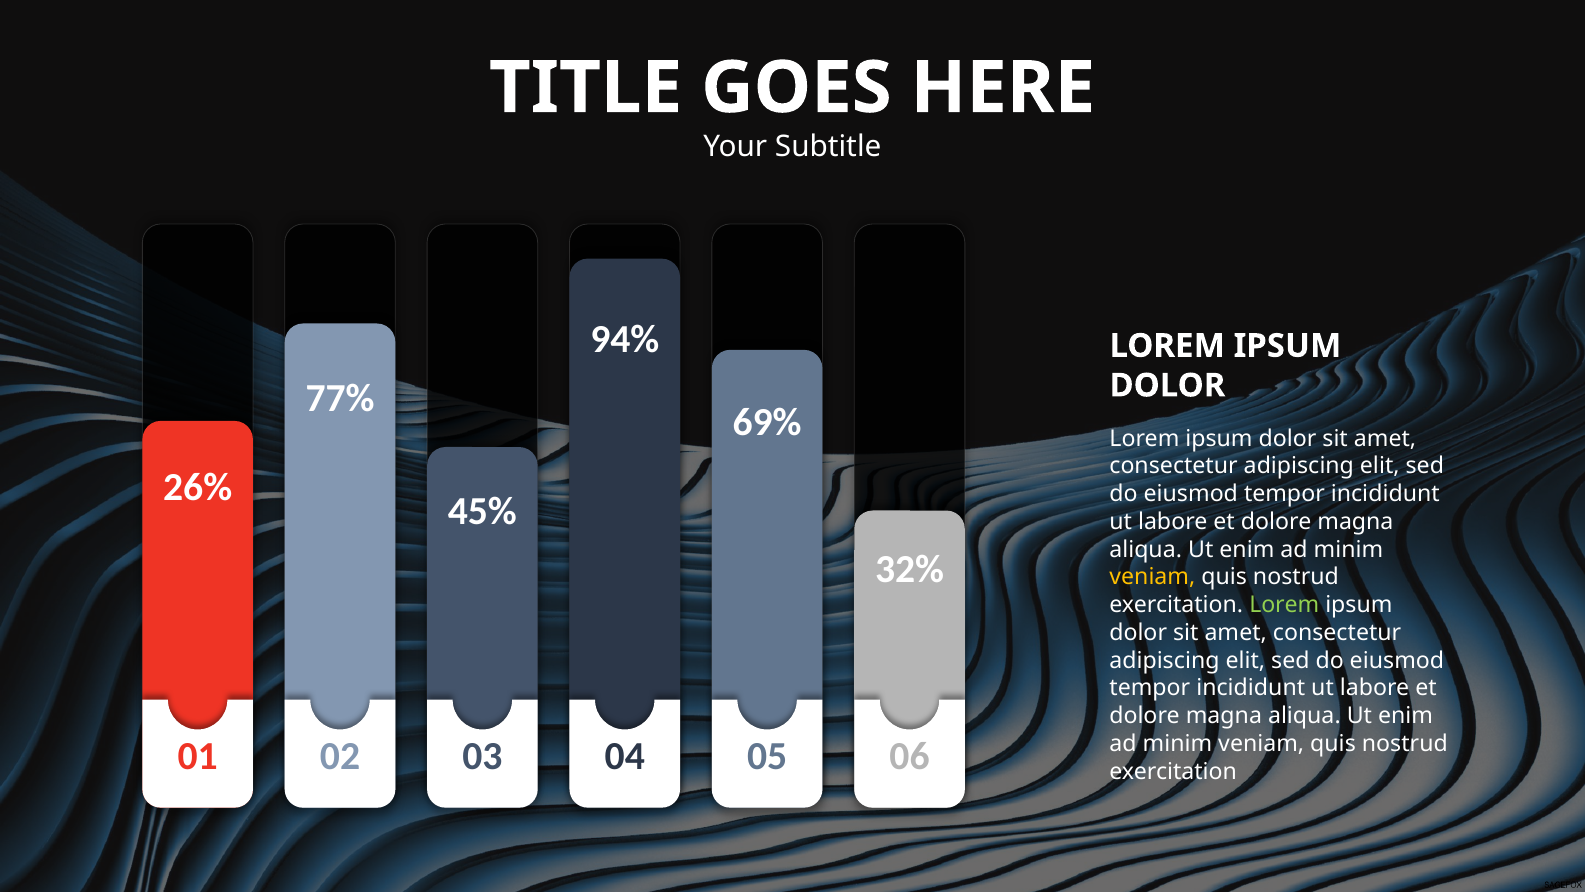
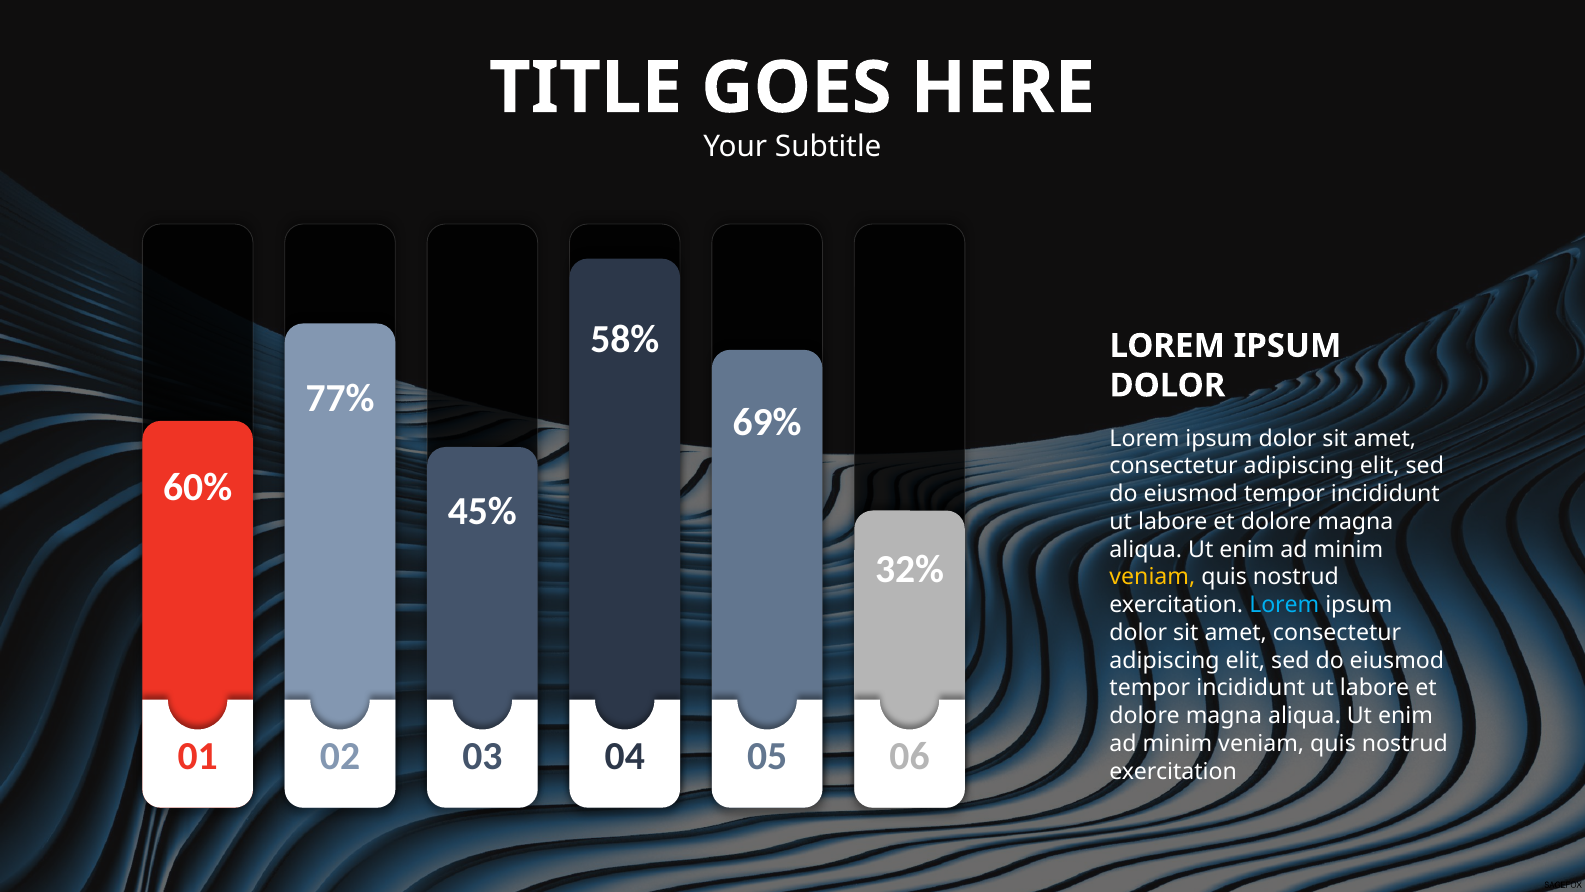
94%: 94% -> 58% (625, 339)
26%: 26% -> 60% (198, 487)
Lorem colour: light green -> light blue (1284, 605)
